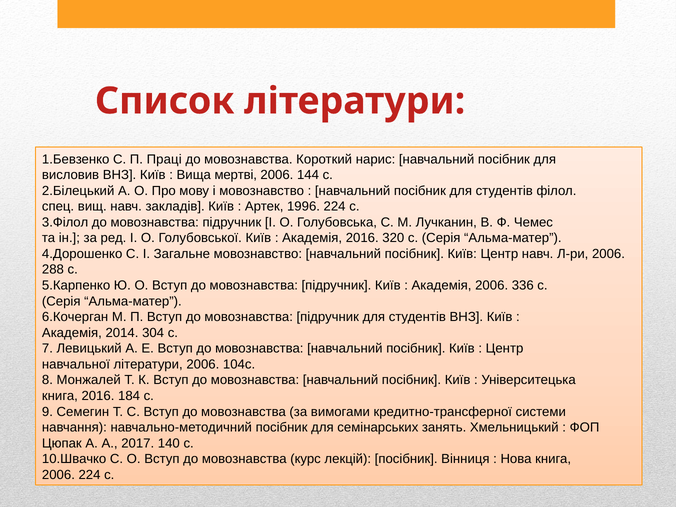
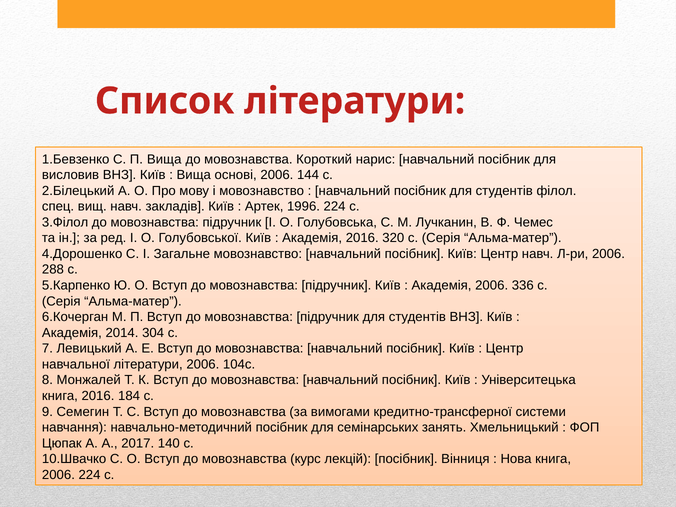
П Праці: Праці -> Вища (164, 159)
мертві: мертві -> основі (236, 175)
